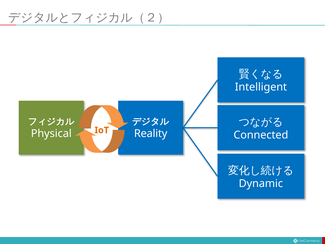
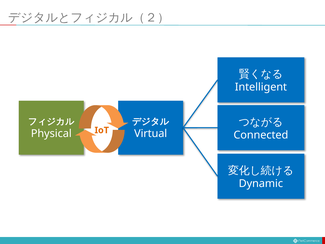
Reality: Reality -> Virtual (151, 133)
